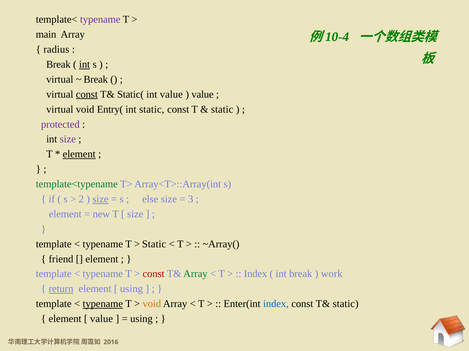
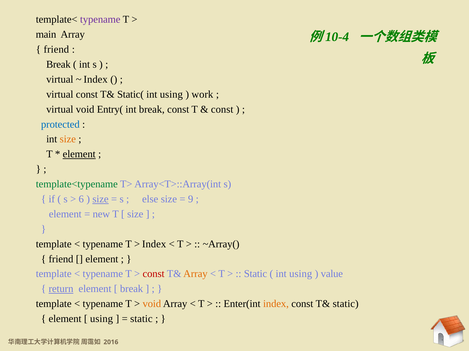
radius: radius -> friend (56, 50)
int underline: present -> none (85, 65)
Break: Break -> Index (96, 80)
const underline: present -> none (87, 95)
value: value -> using (171, 95)
value: value -> work (202, 95)
int static: static -> break (152, 110)
static: static -> const (222, 110)
protected colour: purple -> blue (60, 125)
size colour: purple -> orange (68, 140)
2: 2 -> 6 (81, 199)
3: 3 -> 9 (191, 199)
Static: Static -> Index (154, 244)
Array colour: green -> orange (195, 274)
Index: Index -> Static (256, 274)
break: break -> using (301, 274)
work: work -> value (332, 274)
using: using -> break (132, 289)
typename underline: present -> none (103, 304)
index colour: blue -> orange (276, 304)
value: value -> using (102, 319)
using: using -> static (141, 319)
